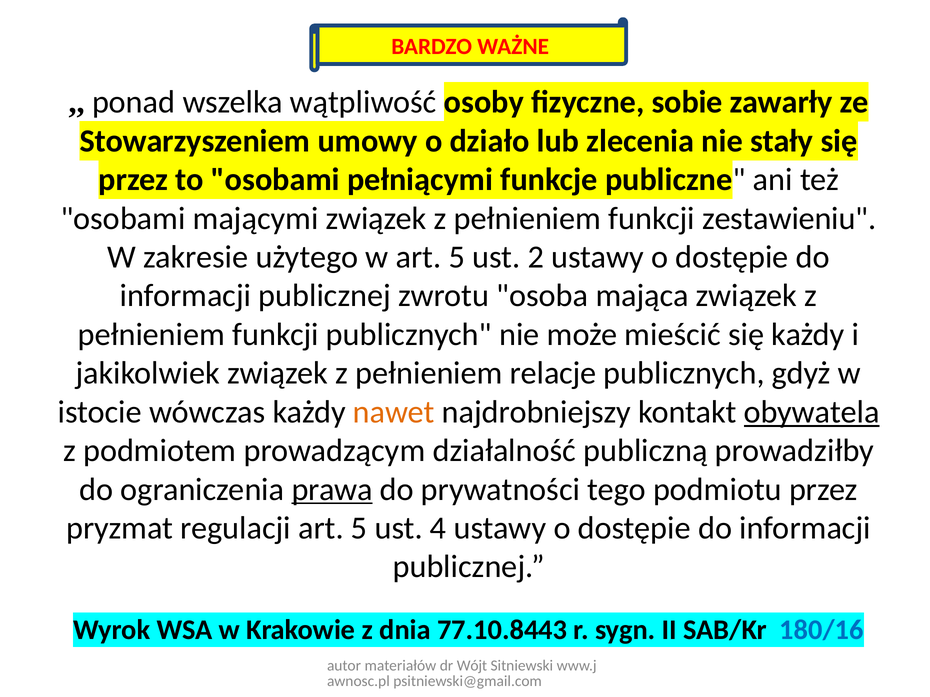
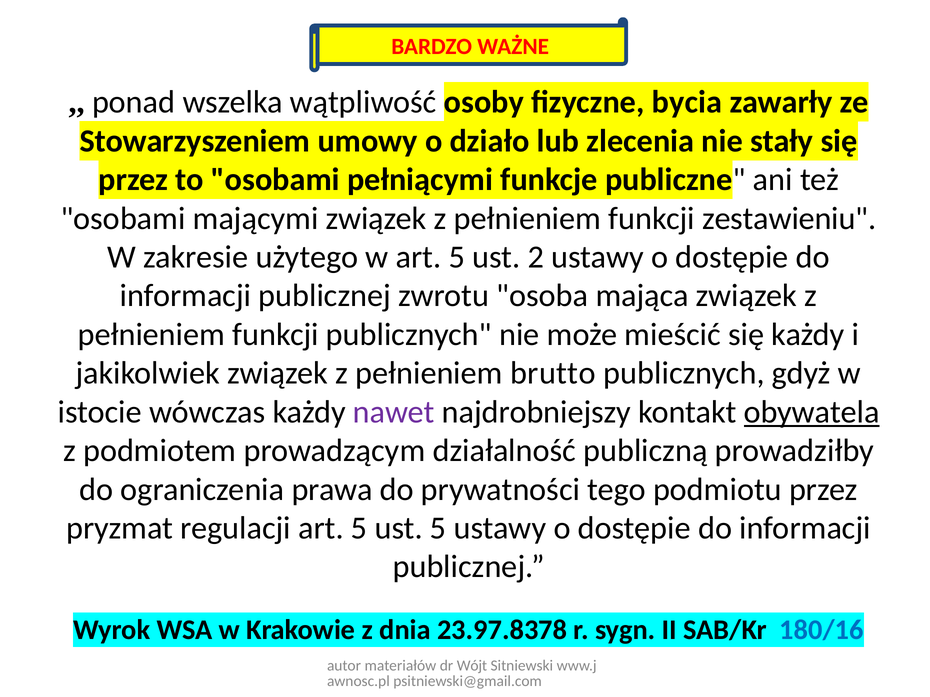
sobie: sobie -> bycia (687, 102)
relacje: relacje -> brutto (553, 374)
nawet colour: orange -> purple (394, 412)
prawa underline: present -> none (332, 490)
ust 4: 4 -> 5 (438, 528)
77.10.8443: 77.10.8443 -> 23.97.8378 (502, 631)
